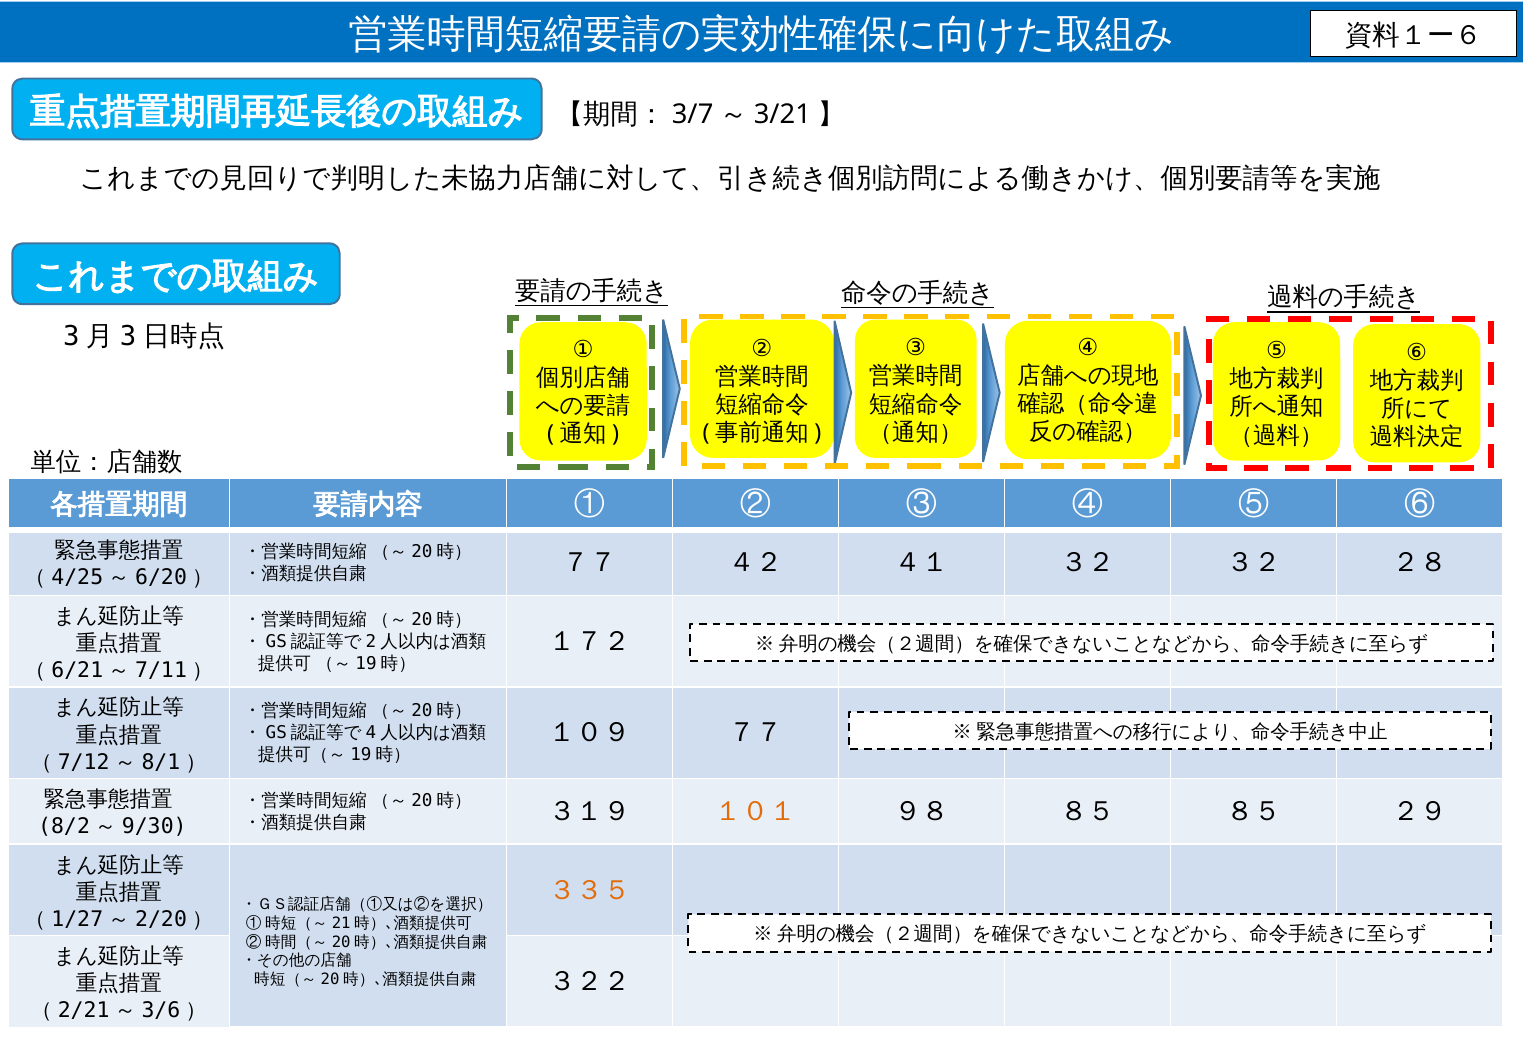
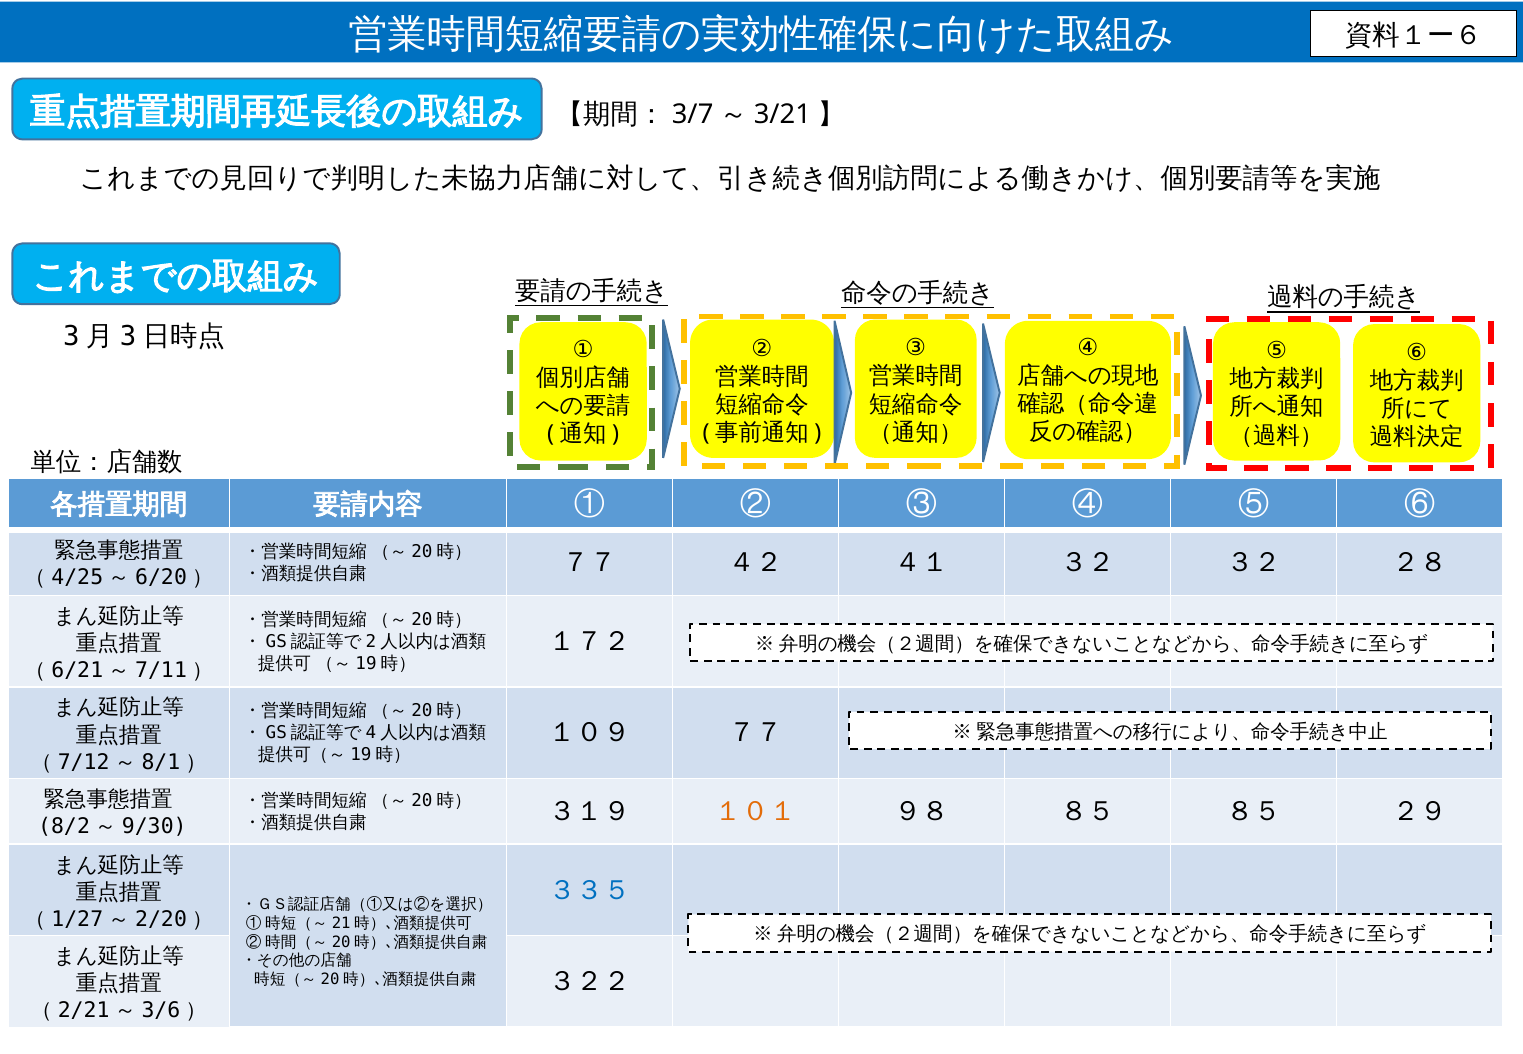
３３５ colour: orange -> blue (589, 890)
